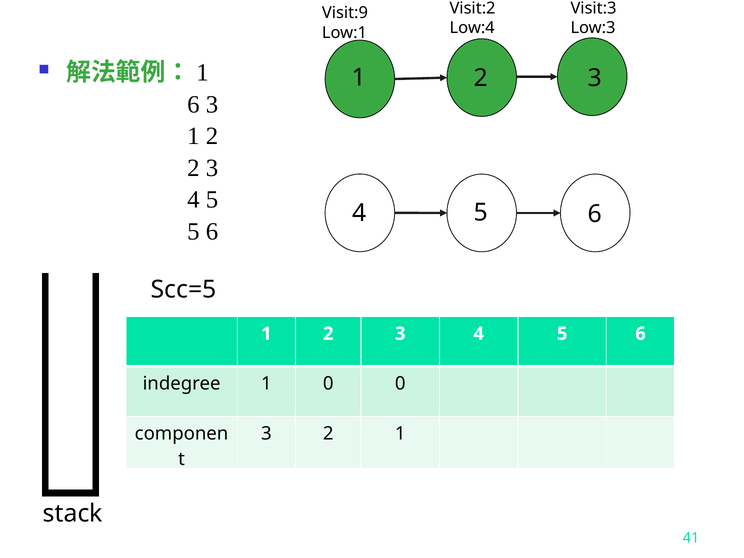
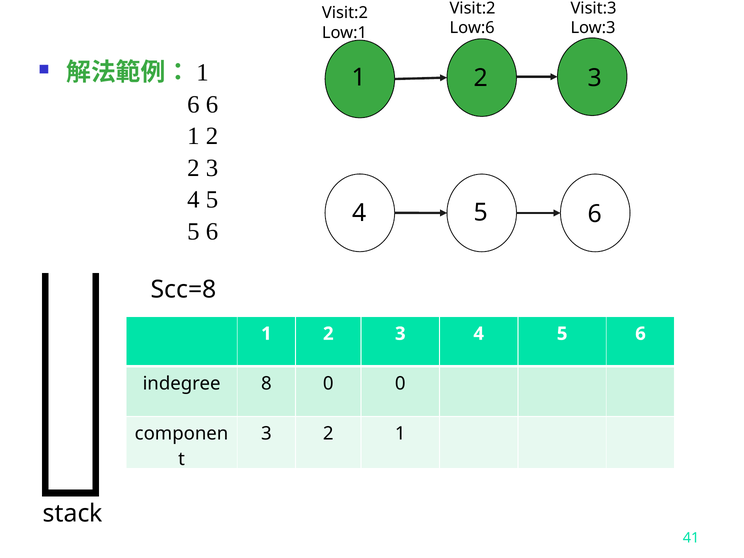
Visit:9: Visit:9 -> Visit:2 (345, 13)
Low:4: Low:4 -> Low:6 (472, 28)
6 3: 3 -> 6 (212, 104)
Scc=5: Scc=5 -> Scc=8 (184, 289)
indegree 1: 1 -> 8 (266, 384)
